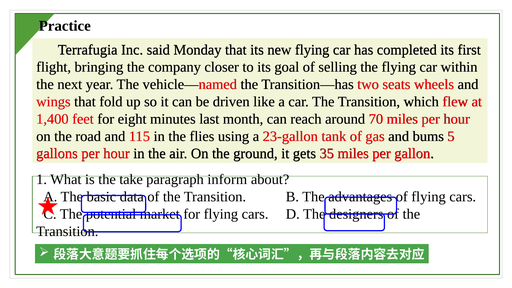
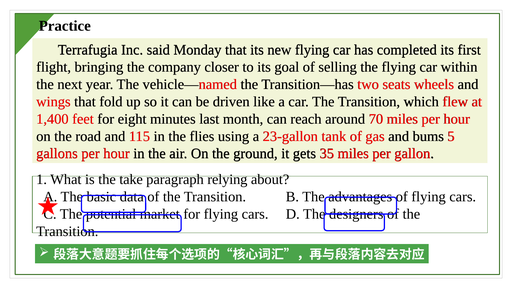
inform: inform -> relying (227, 180)
